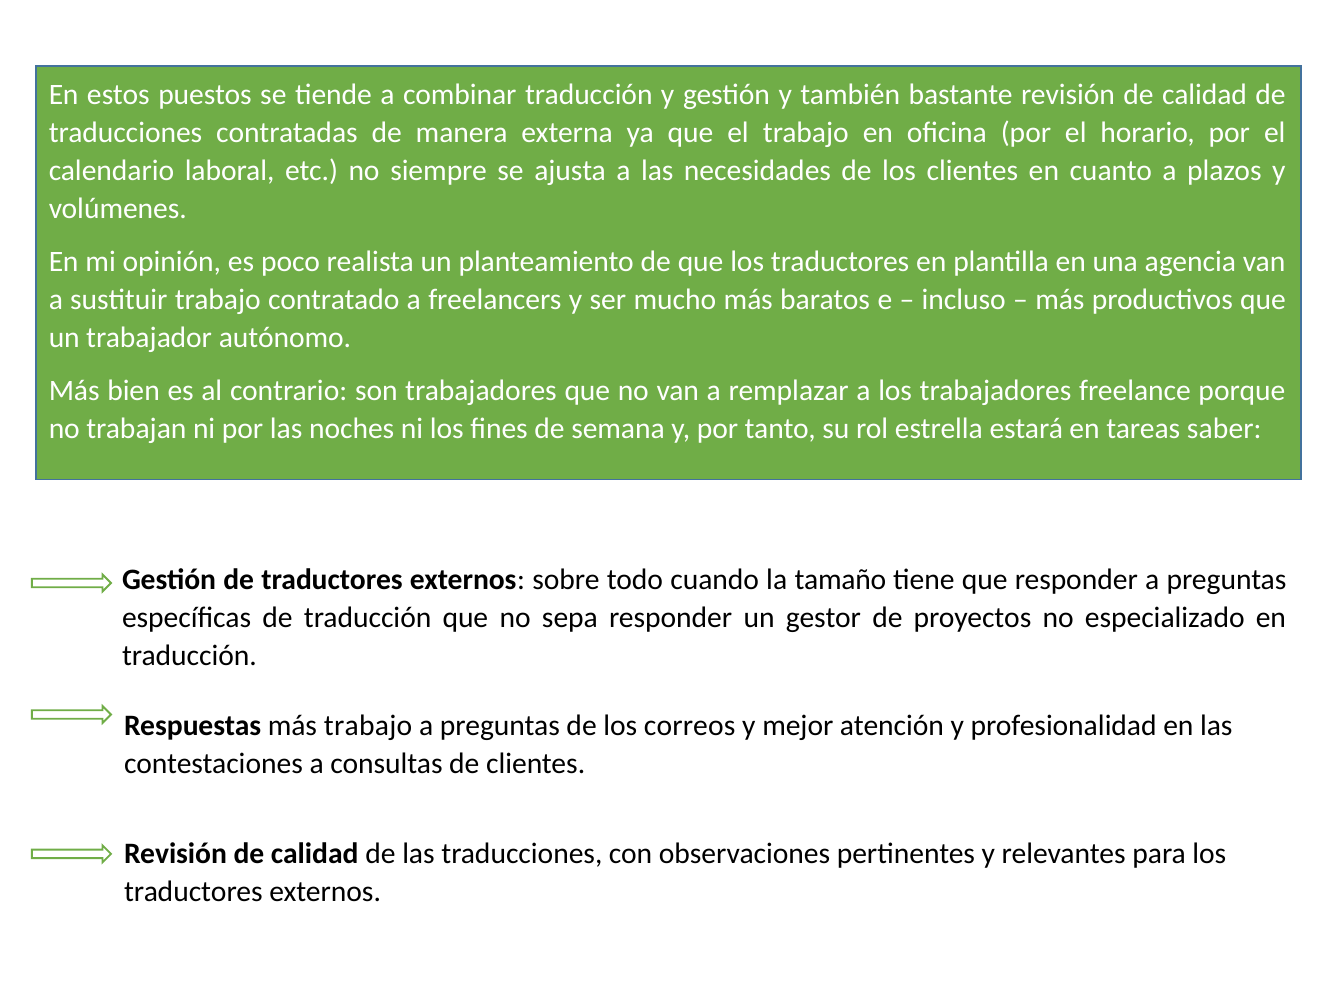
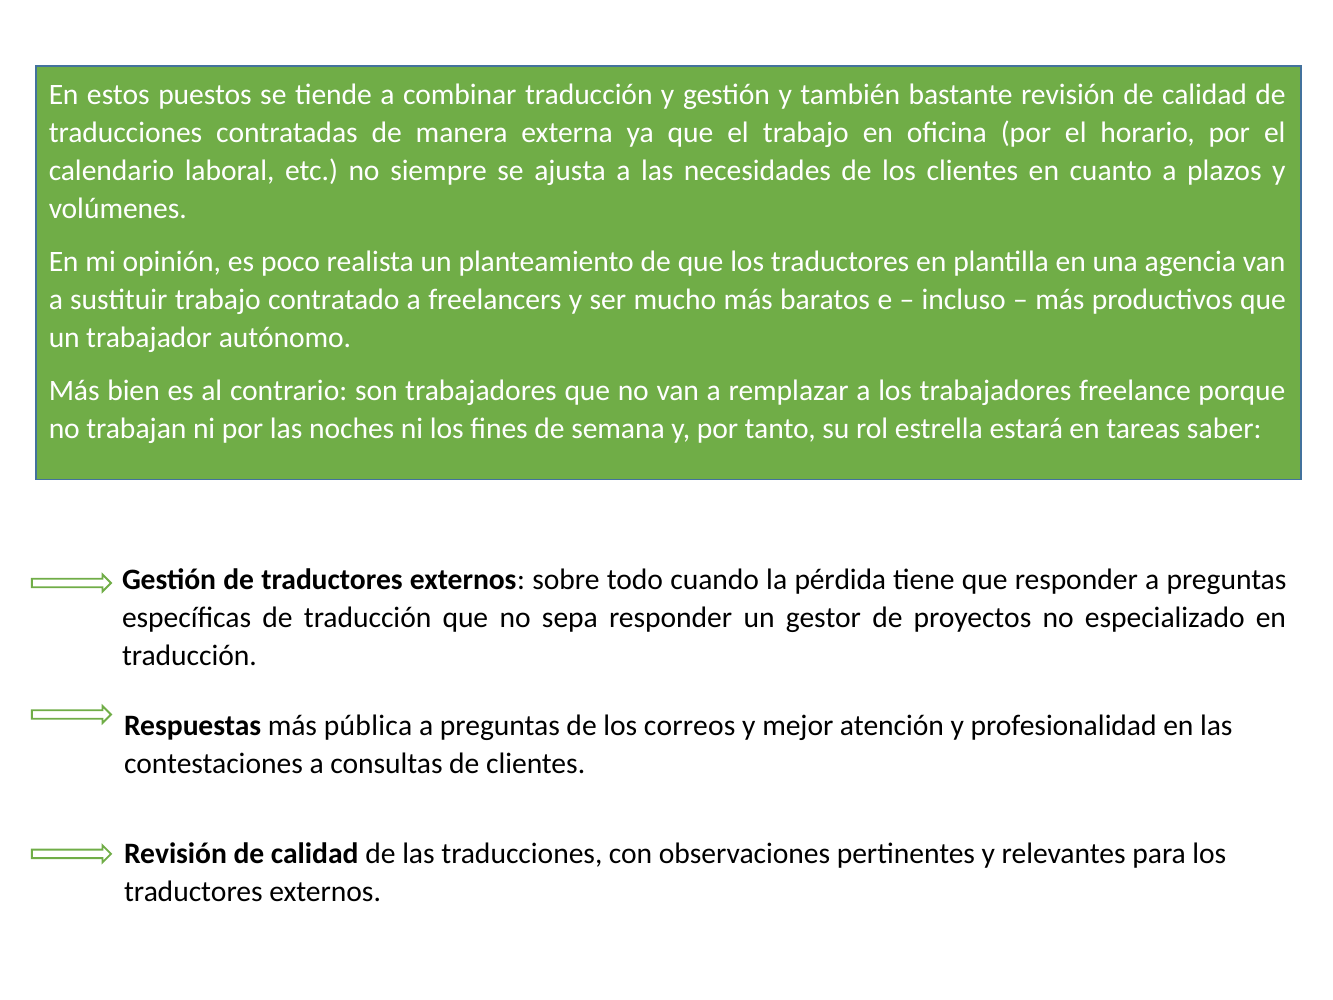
tamaño: tamaño -> pérdida (840, 579)
más trabajo: trabajo -> pública (368, 725)
